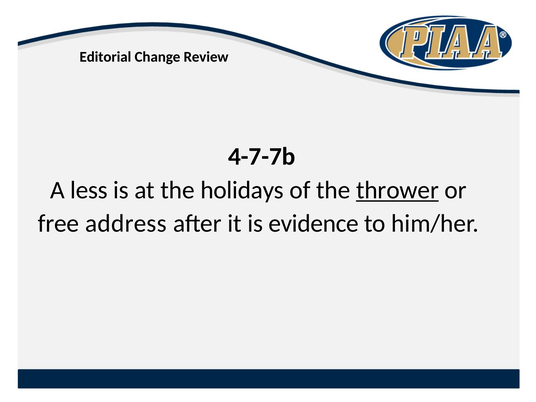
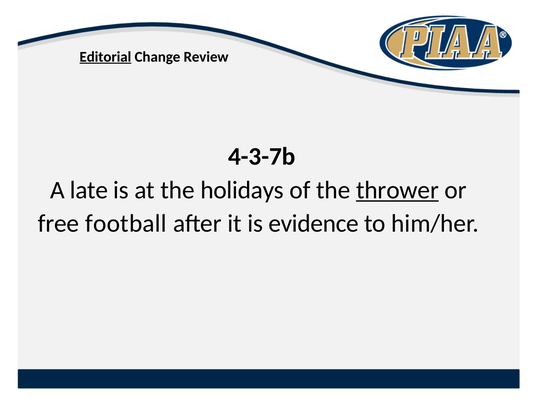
Editorial underline: none -> present (105, 57)
4-7-7b: 4-7-7b -> 4-3-7b (262, 157)
less: less -> late (89, 190)
address: address -> football (126, 223)
